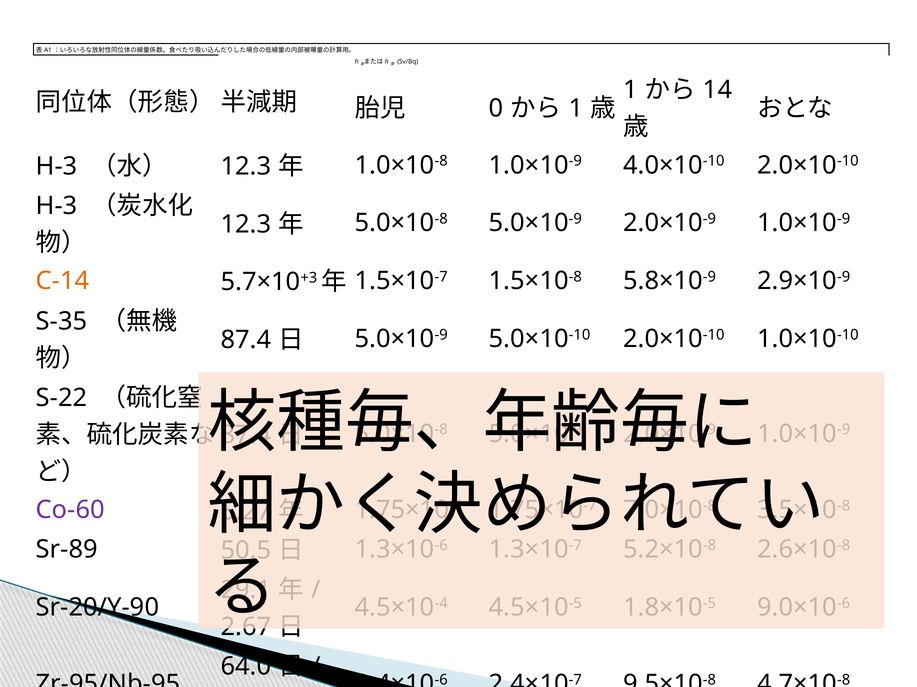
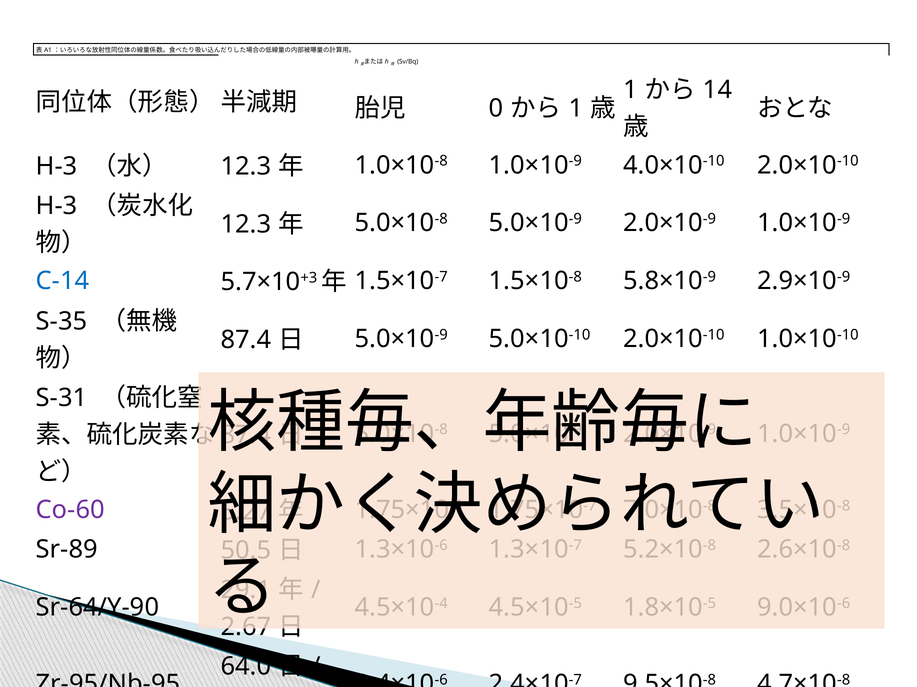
C-14 colour: orange -> blue (63, 281)
S-22: S-22 -> S-31 (62, 398)
Sr-20/Y-90: Sr-20/Y-90 -> Sr-64/Y-90 (97, 608)
